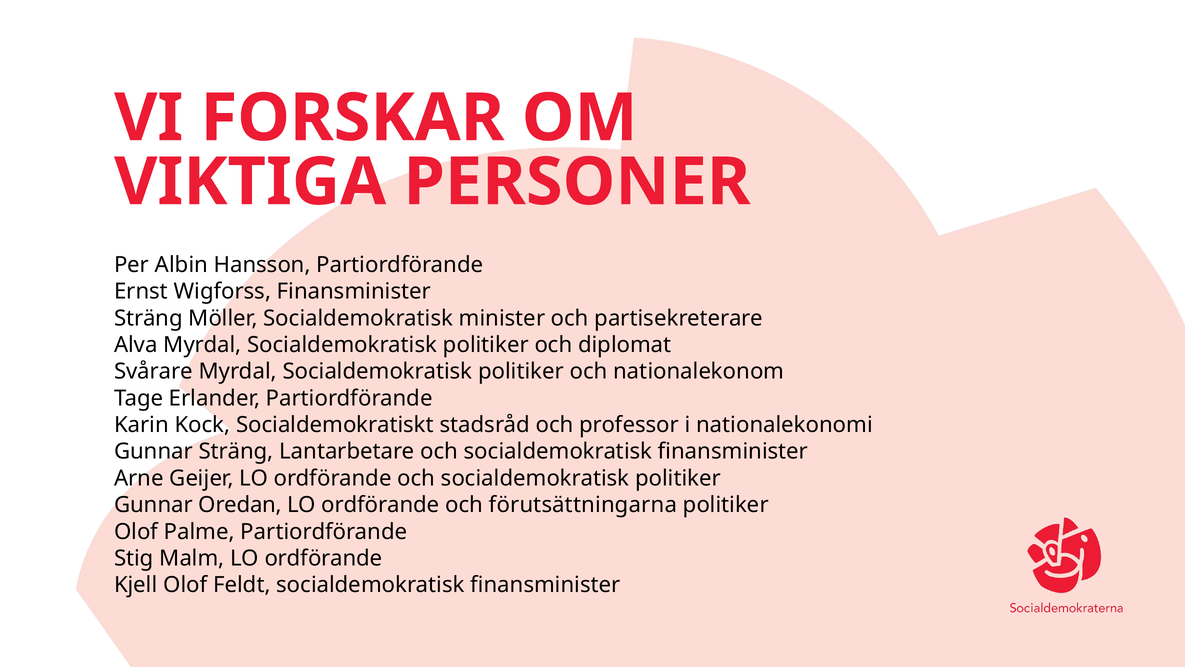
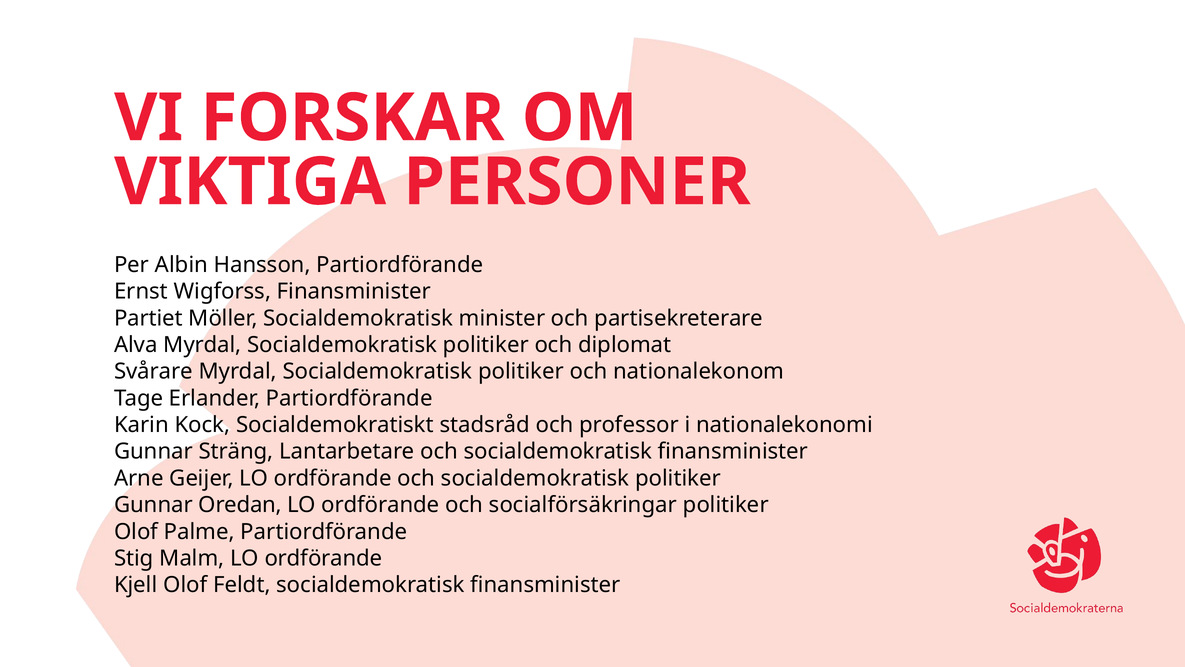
Sträng: Sträng -> Partiet (148, 318)
förutsättningarna: förutsättningarna -> socialförsäkringar (583, 505)
